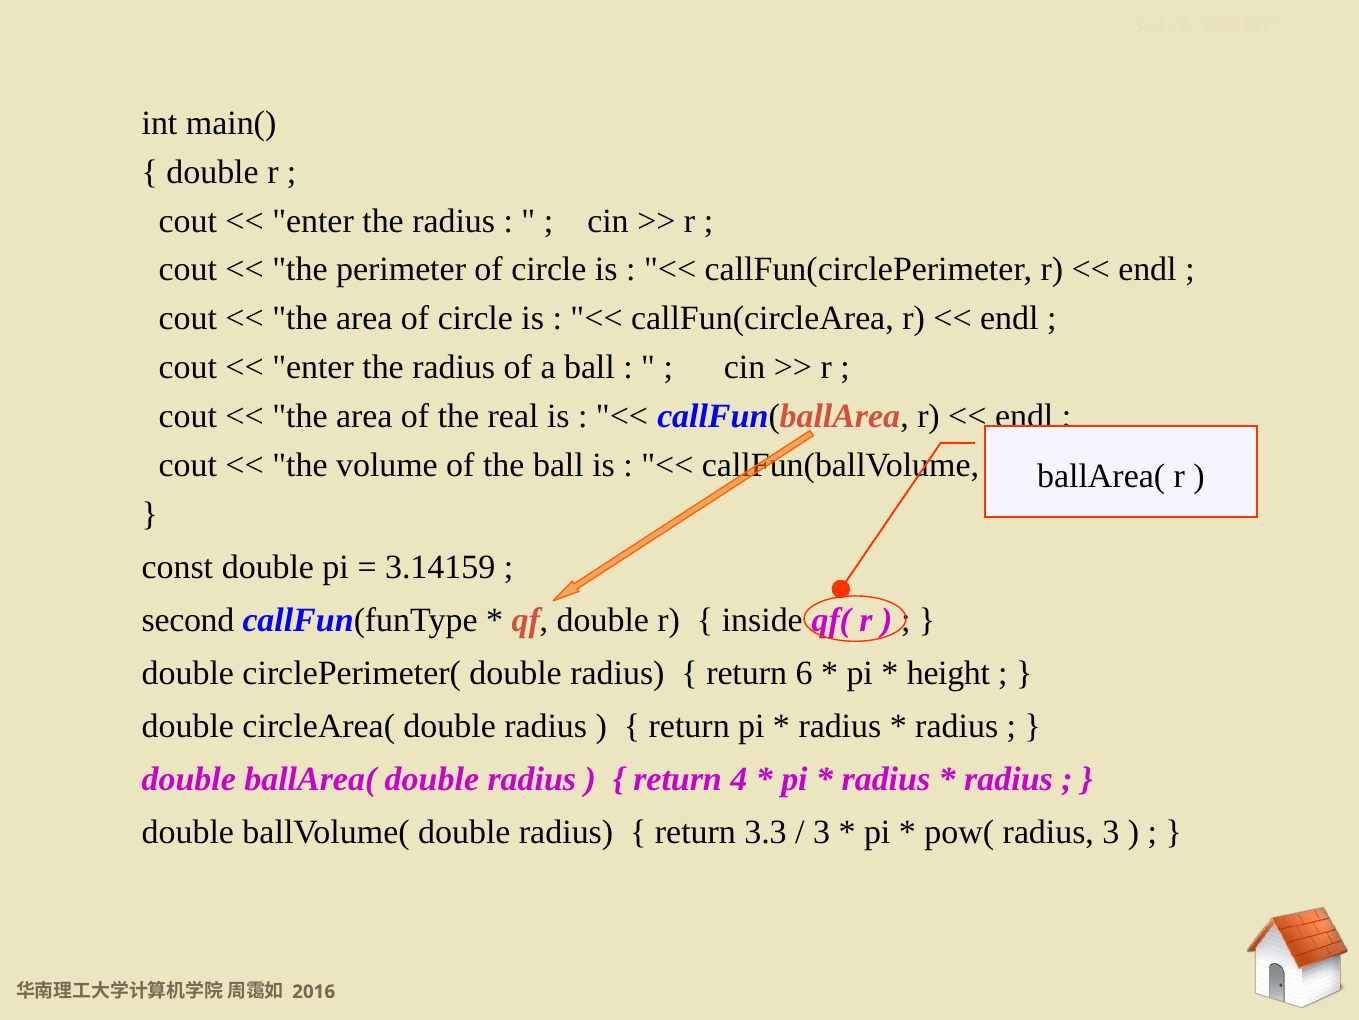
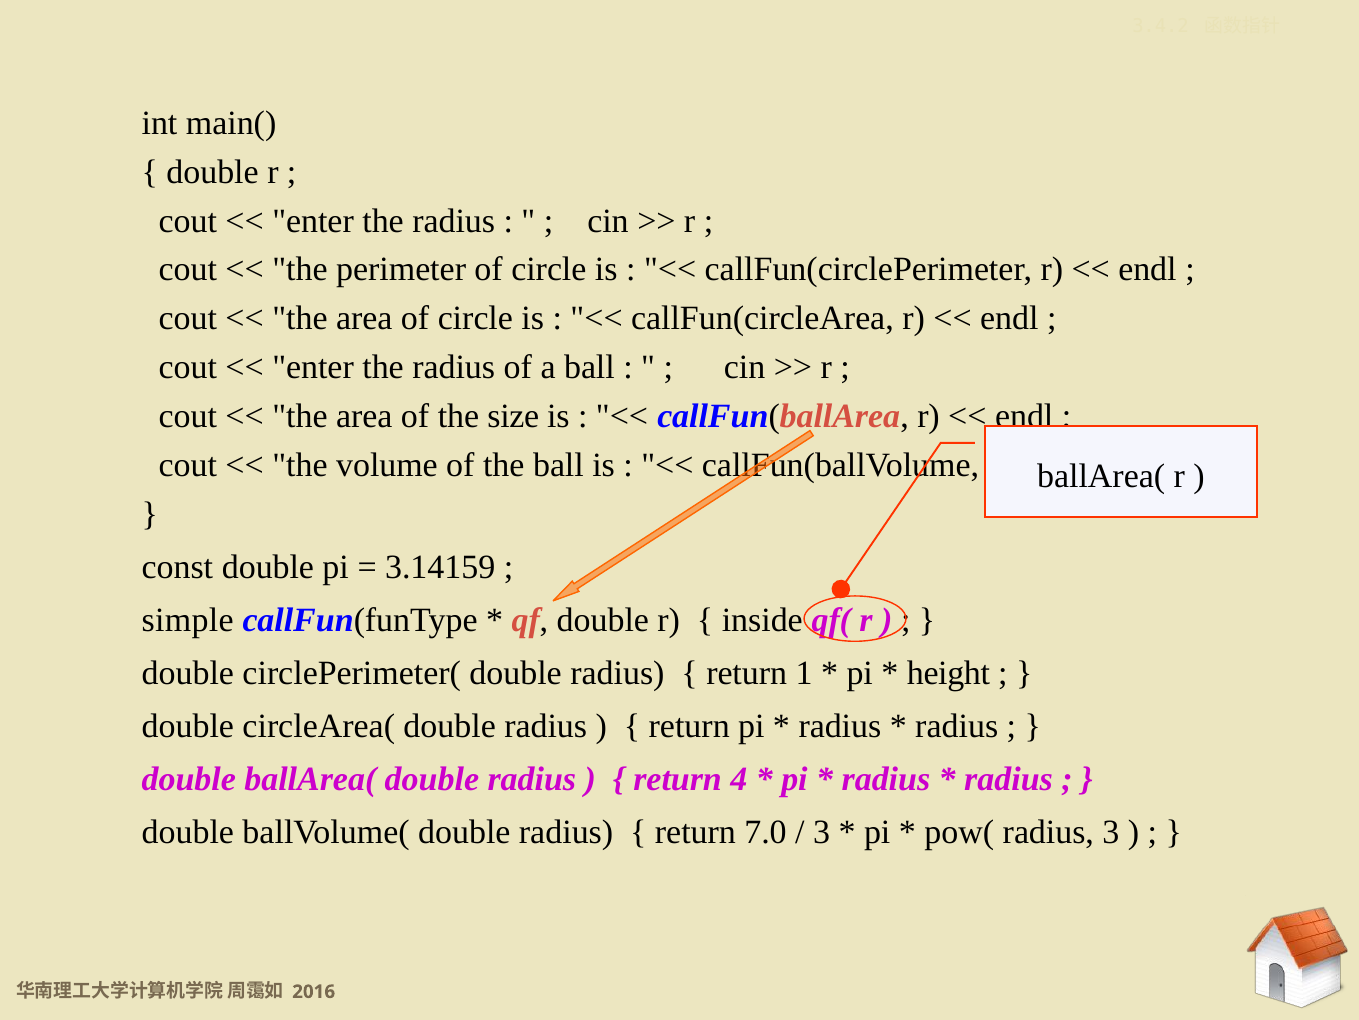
real: real -> size (513, 416)
second: second -> simple (188, 620)
6: 6 -> 1 (804, 673)
3.3: 3.3 -> 7.0 (766, 832)
